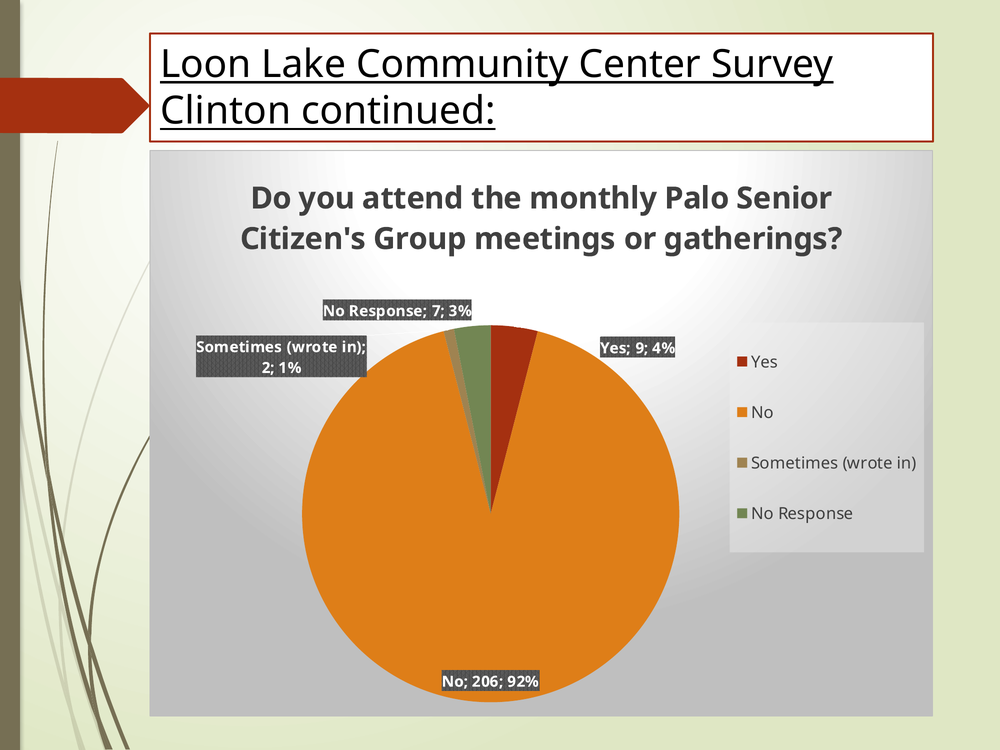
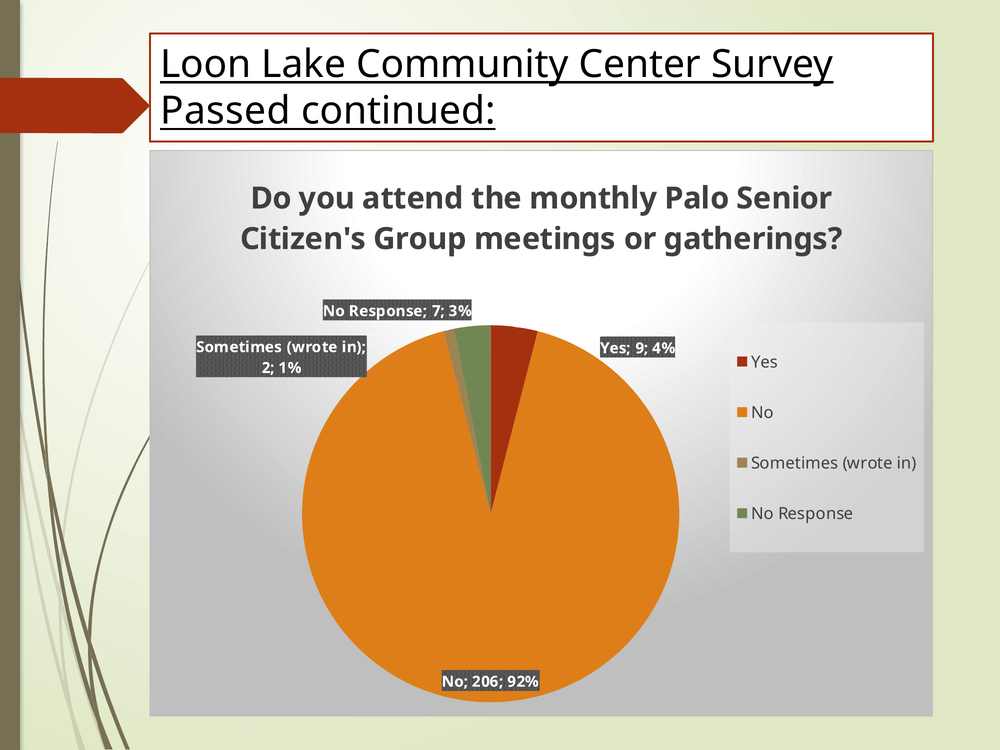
Clinton: Clinton -> Passed (225, 111)
